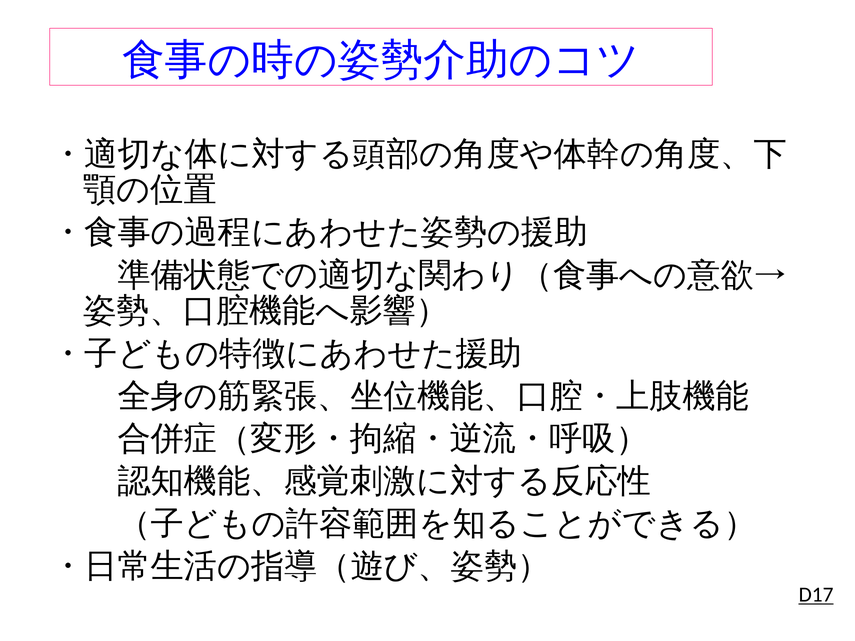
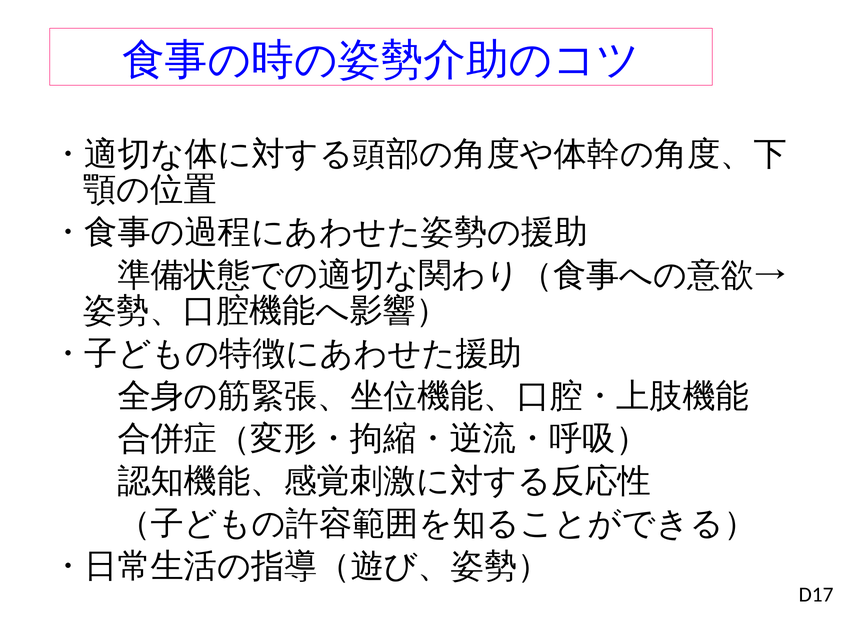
D17 underline: present -> none (816, 595)
